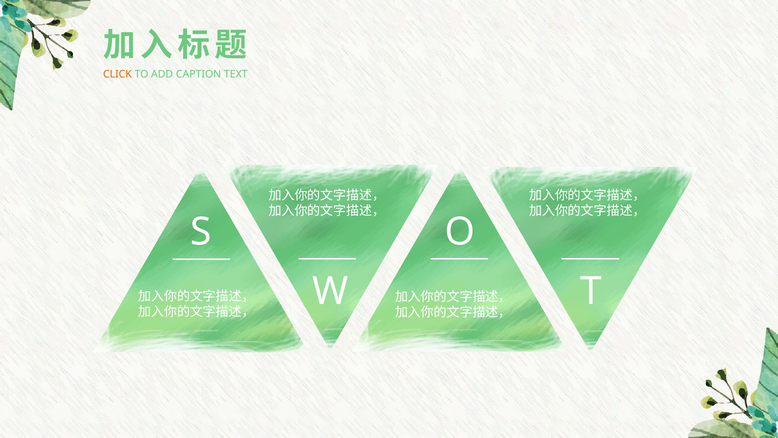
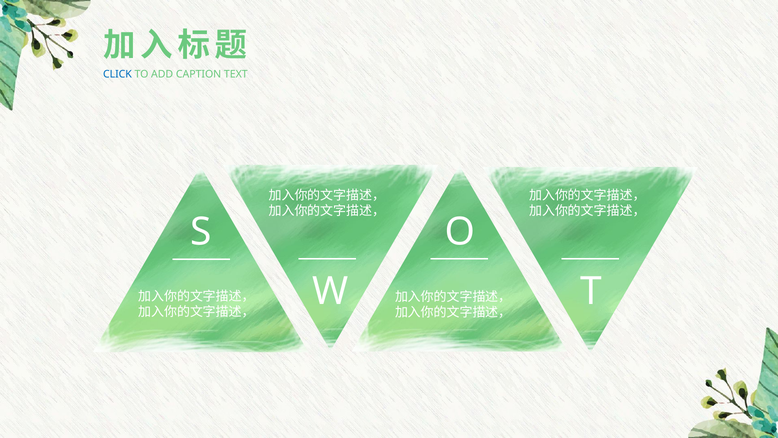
CLICK colour: orange -> blue (117, 74)
